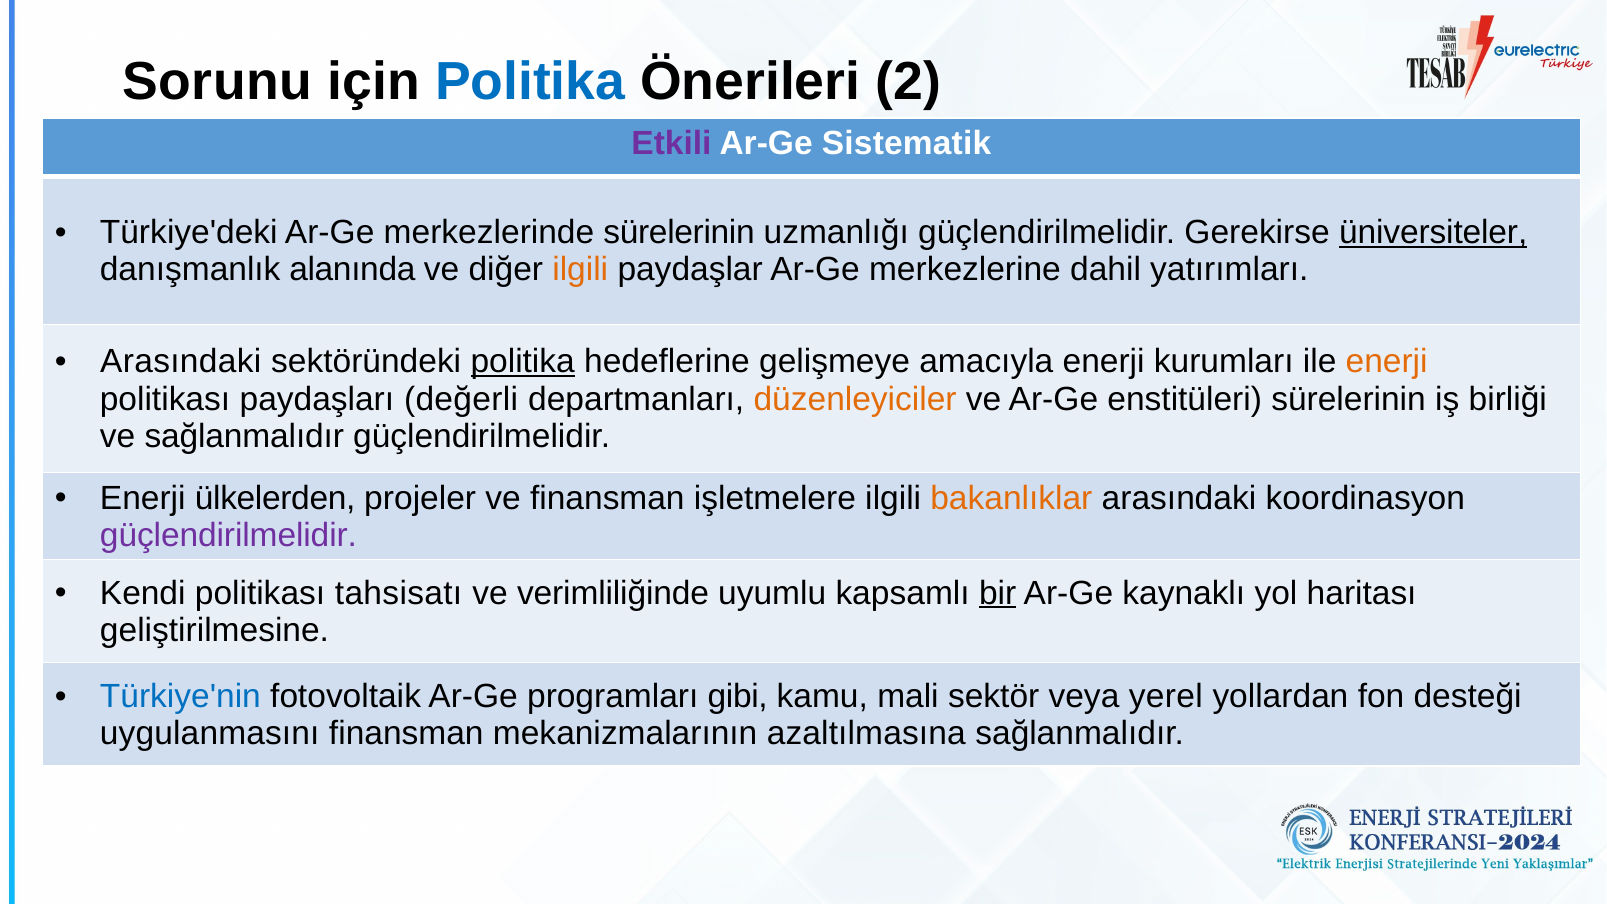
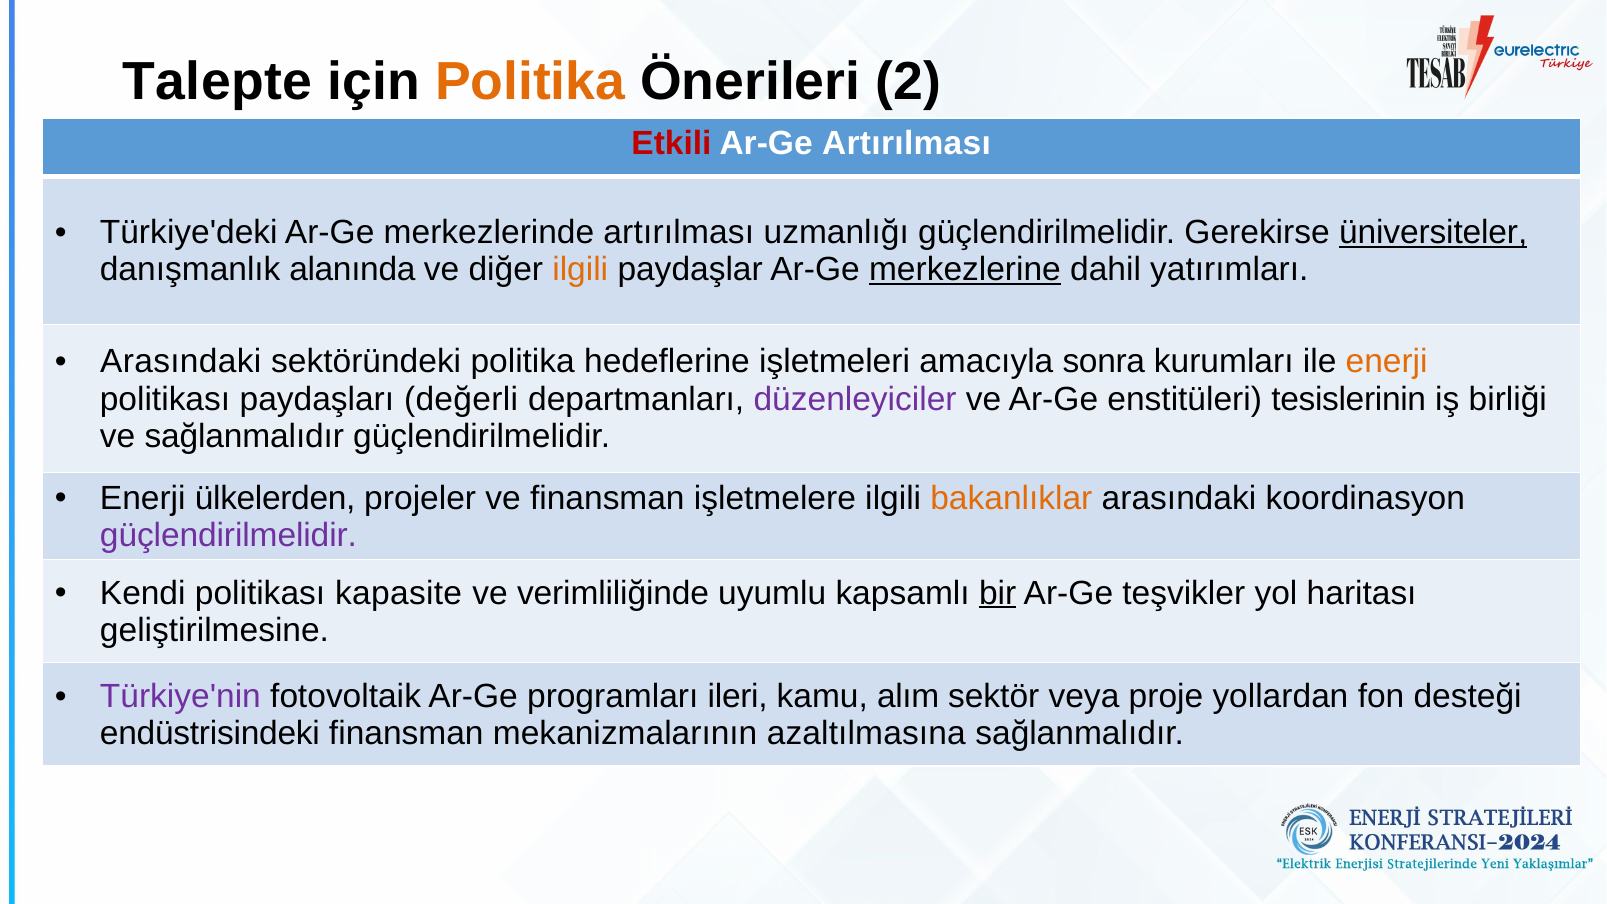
Sorunu: Sorunu -> Talepte (218, 82)
Politika colour: blue -> orange (530, 82)
Etkili colour: purple -> red (671, 143)
Ar-Ge Sistematik: Sistematik -> Artırılması (906, 143)
merkezlerinde sürelerinin: sürelerinin -> artırılması (679, 232)
merkezlerine underline: none -> present (965, 270)
politika underline: present -> none (523, 362)
gelişmeye: gelişmeye -> işletmeleri (835, 362)
amacıyla enerji: enerji -> sonra (1104, 362)
düzenleyiciler colour: orange -> purple (855, 399)
enstitüleri sürelerinin: sürelerinin -> tesislerinin (1349, 399)
tahsisatı: tahsisatı -> kapasite (399, 593)
kaynaklı: kaynaklı -> teşvikler (1184, 593)
Türkiye'nin colour: blue -> purple (180, 696)
gibi: gibi -> ileri (738, 696)
mali: mali -> alım (908, 696)
yerel: yerel -> proje (1166, 696)
uygulanmasını: uygulanmasını -> endüstrisindeki (210, 734)
